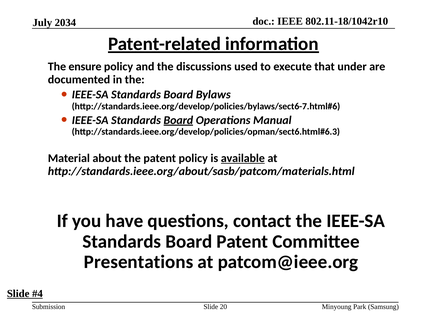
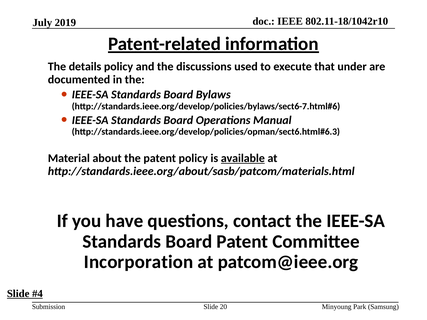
2034: 2034 -> 2019 (65, 23)
ensure: ensure -> details (85, 67)
Board underline: present -> none (178, 120)
Presentations: Presentations -> Incorporation (139, 262)
